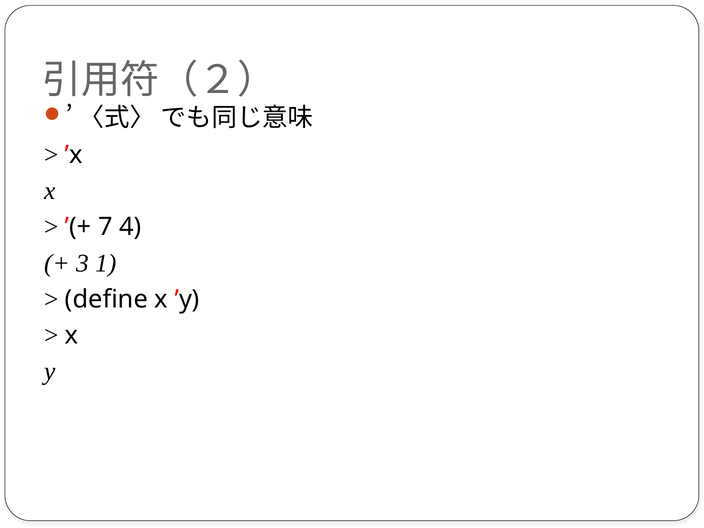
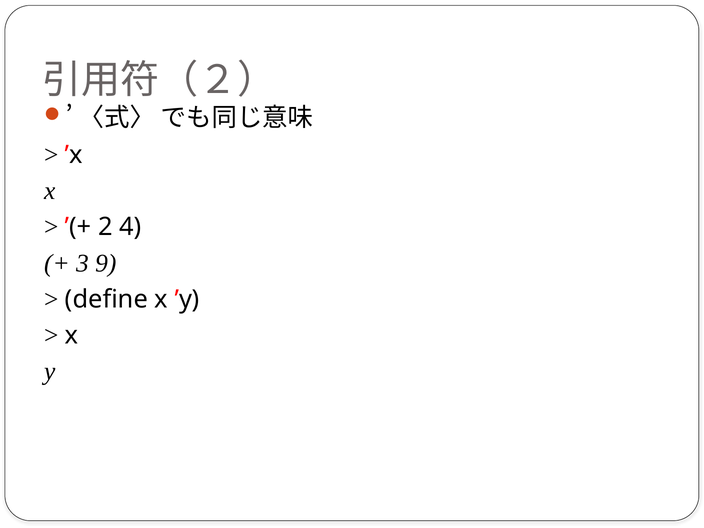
7: 7 -> 2 (105, 227)
1: 1 -> 9 (106, 263)
